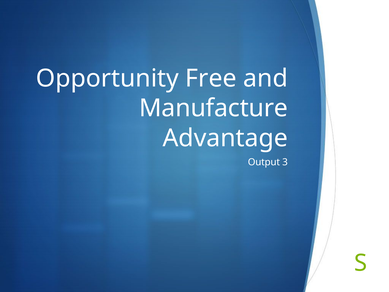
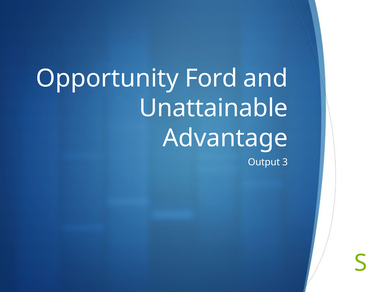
Free: Free -> Ford (211, 78)
Manufacture: Manufacture -> Unattainable (214, 108)
